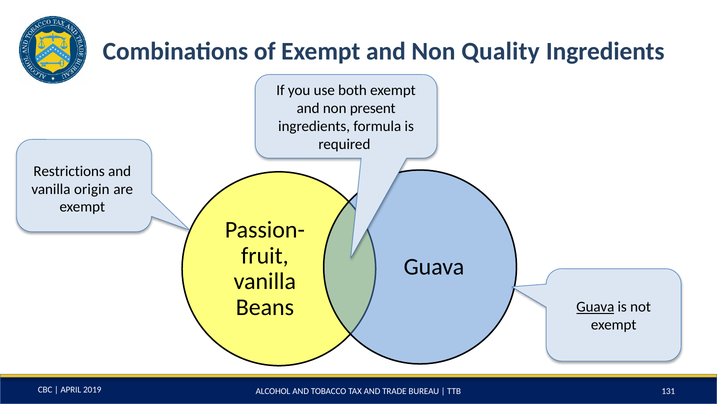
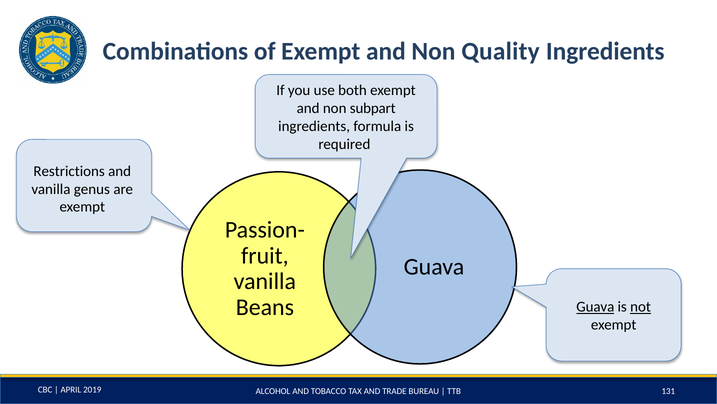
present: present -> subpart (373, 108)
origin: origin -> genus (92, 189)
not underline: none -> present (641, 306)
